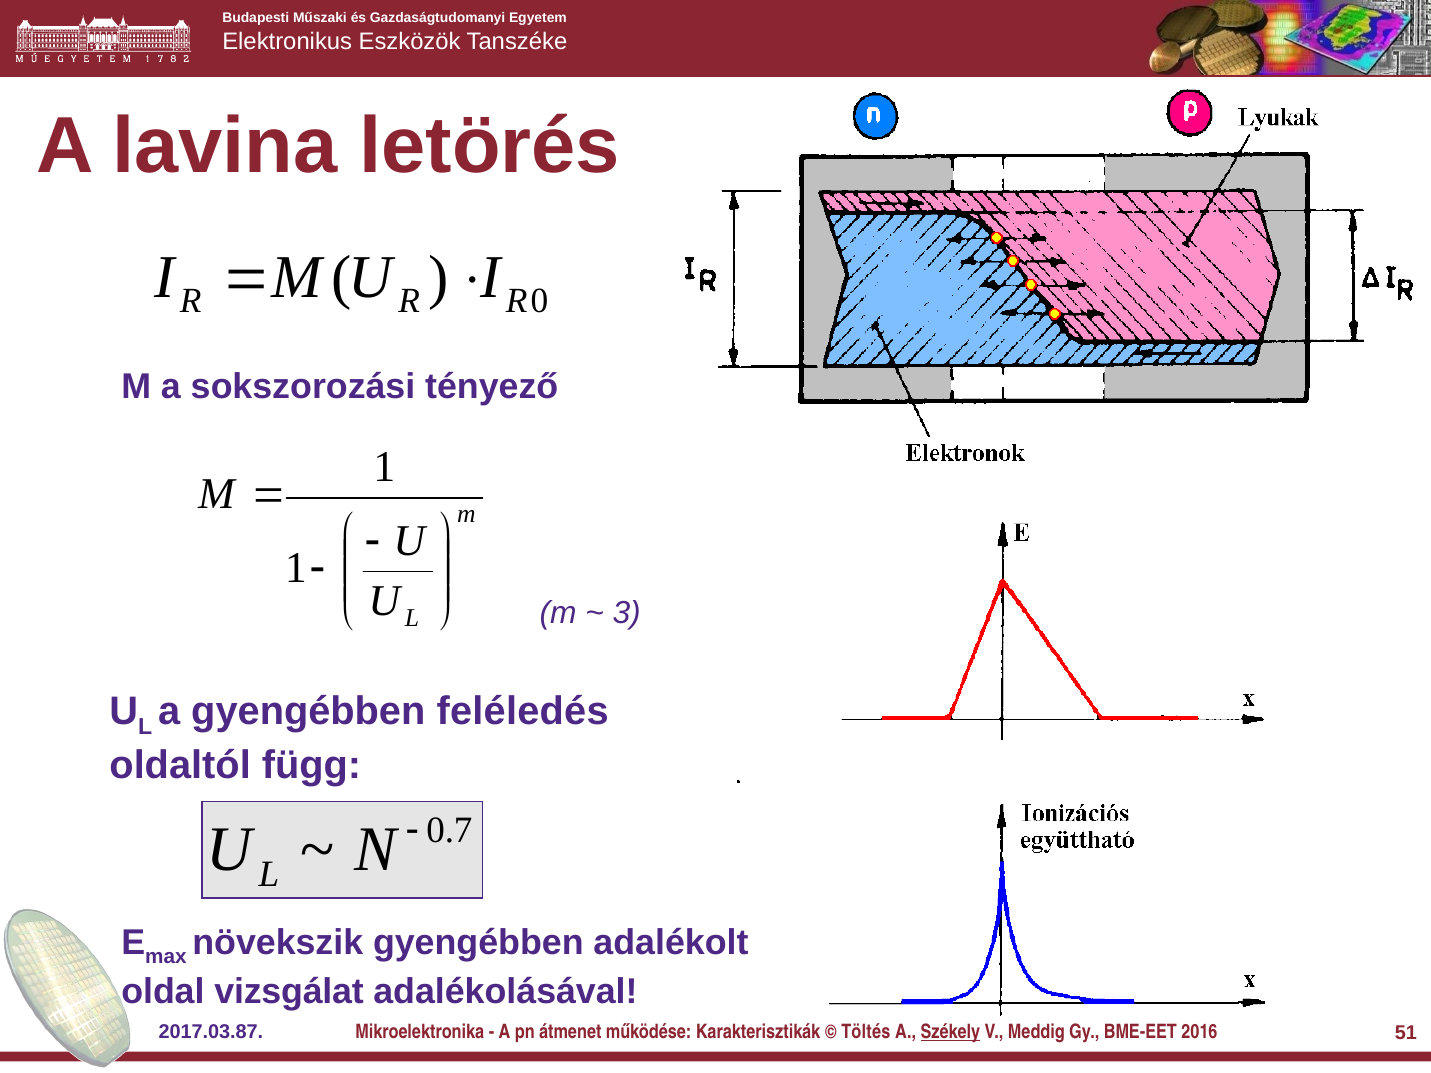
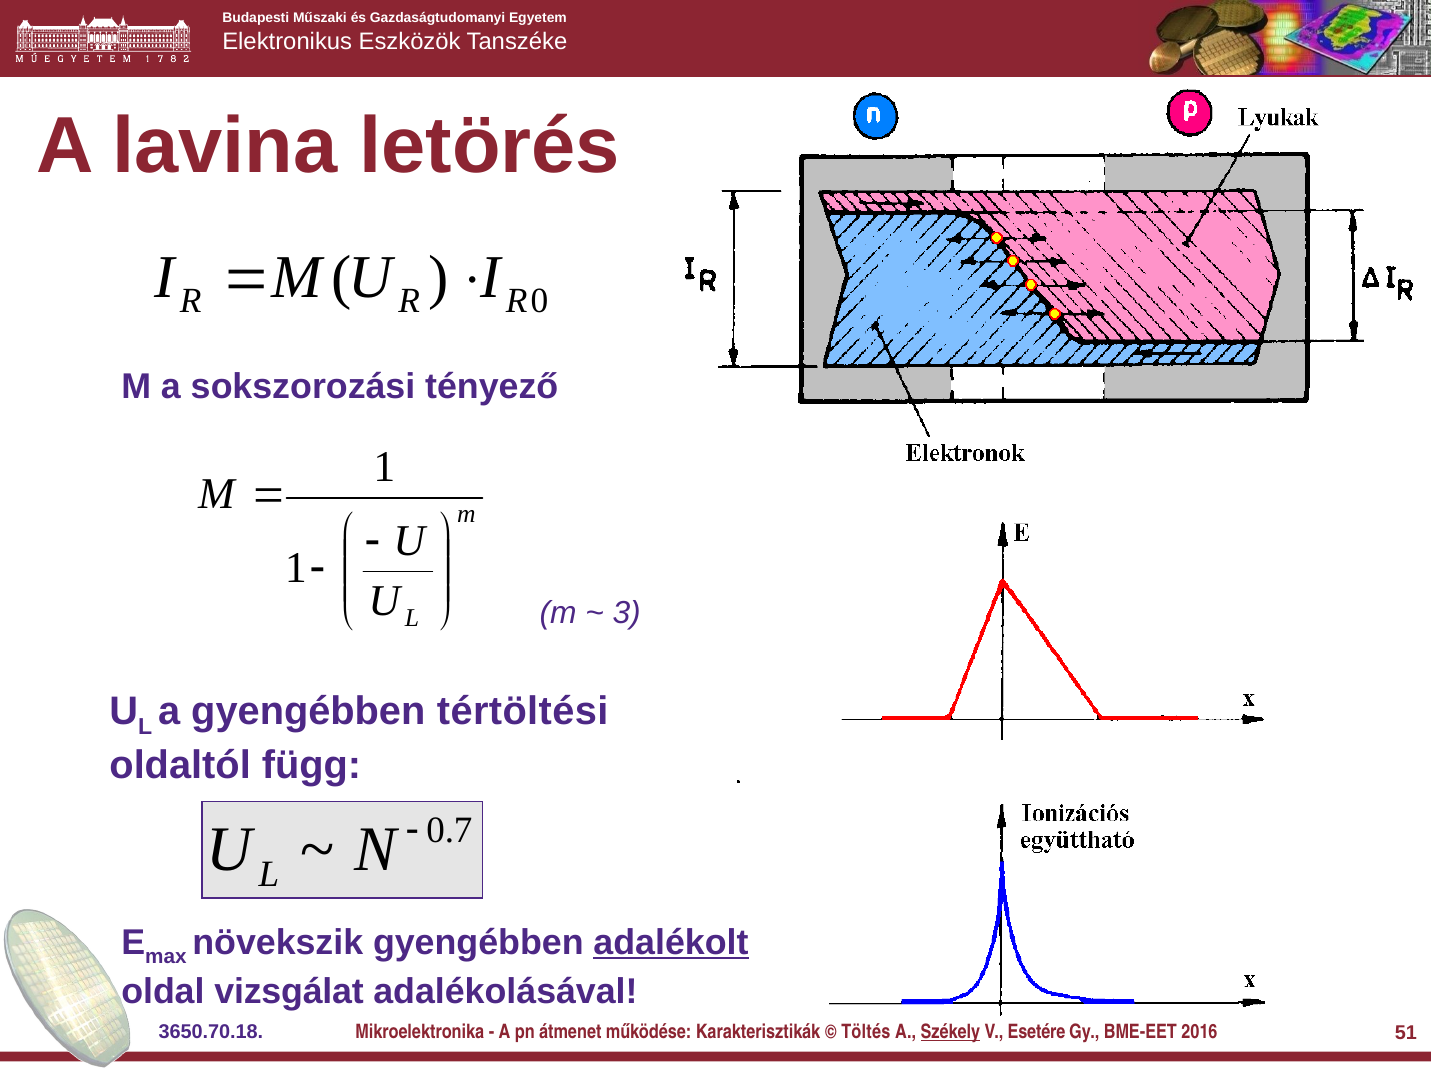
feléledés: feléledés -> tértöltési (523, 712)
adalékolt underline: none -> present (671, 943)
2017.03.87: 2017.03.87 -> 3650.70.18 (211, 1033)
Meddig: Meddig -> Esetére (1036, 1032)
